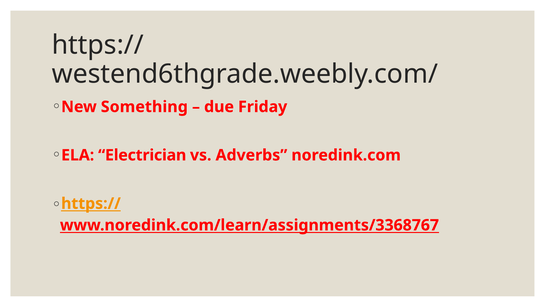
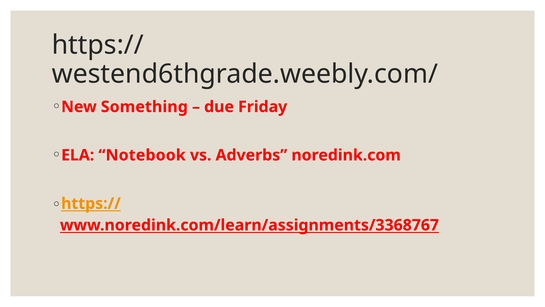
Electrician: Electrician -> Notebook (142, 155)
